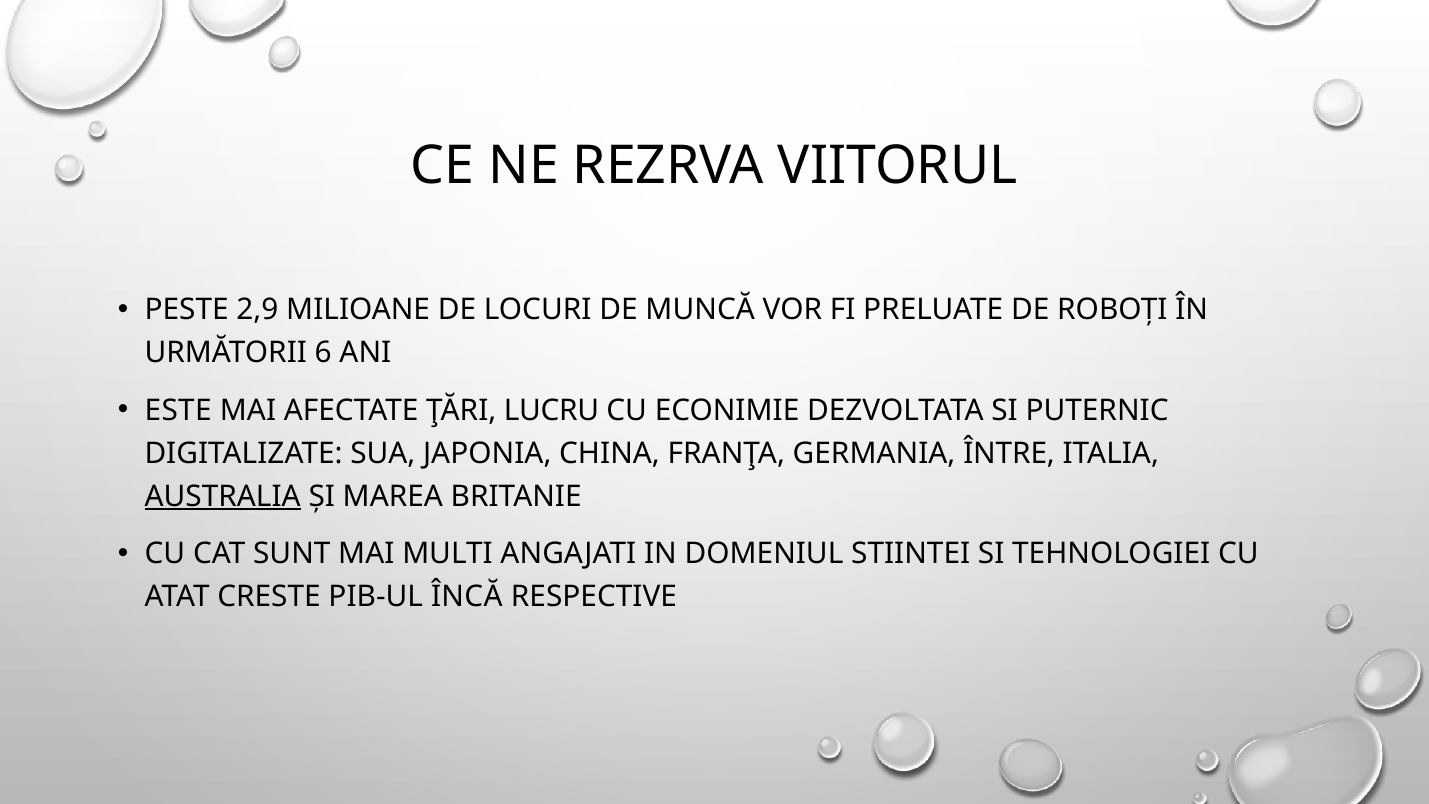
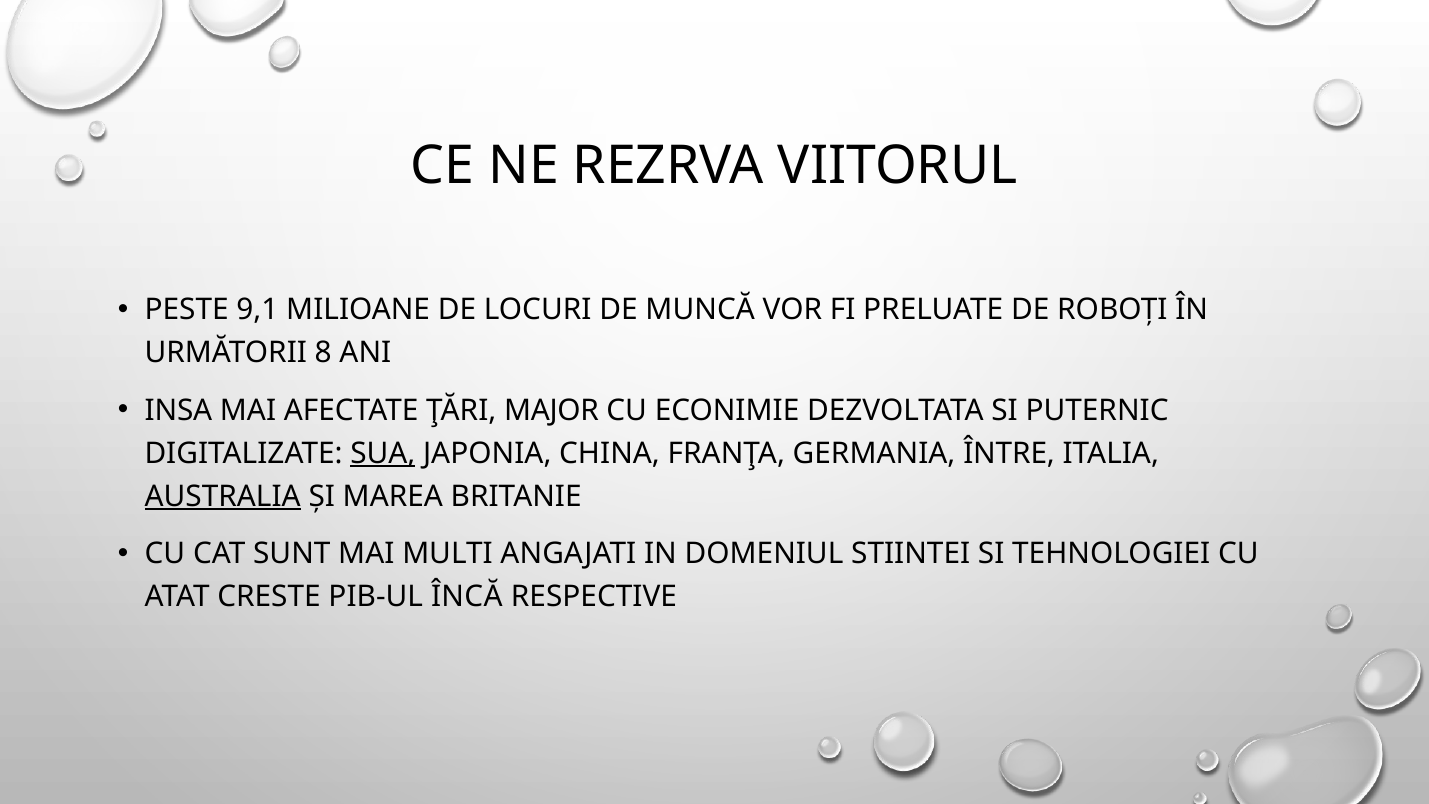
2,9: 2,9 -> 9,1 (257, 310)
6: 6 -> 8 (323, 353)
ESTE: ESTE -> INSA (178, 411)
LUCRU: LUCRU -> MAJOR (551, 411)
SUA underline: none -> present (383, 453)
